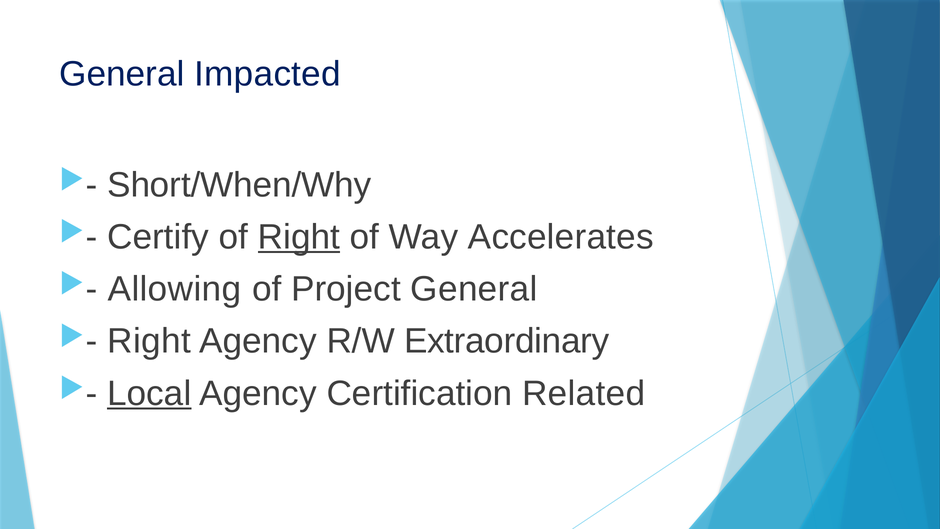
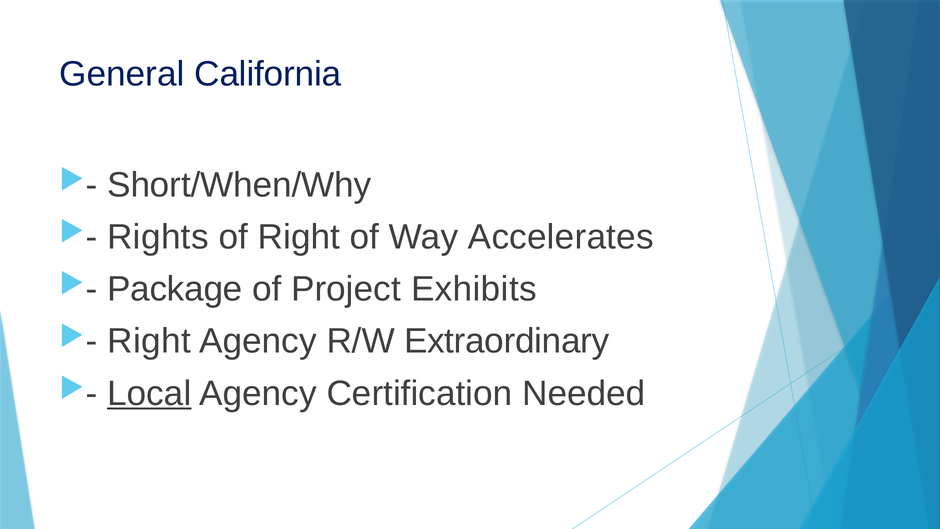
Impacted: Impacted -> California (268, 74)
Certify: Certify -> Rights (158, 237)
Right underline: present -> none (299, 237)
Allowing: Allowing -> Package (175, 289)
Project General: General -> Exhibits (474, 289)
Related: Related -> Needed (584, 393)
